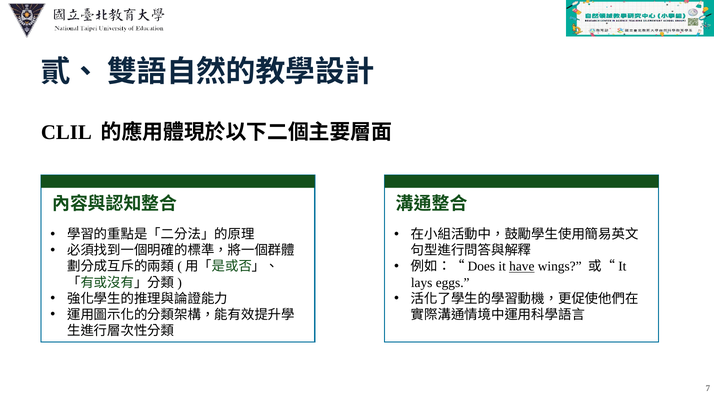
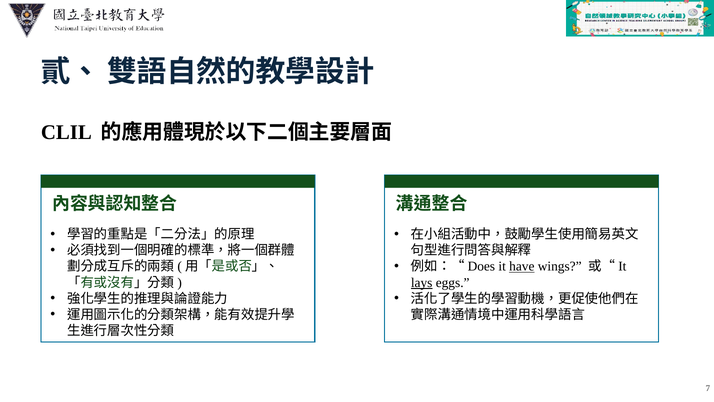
lays underline: none -> present (422, 282)
